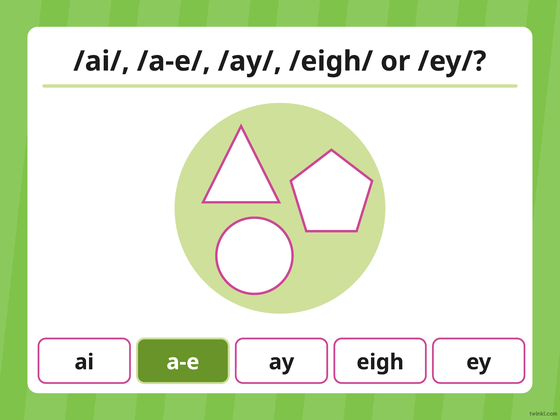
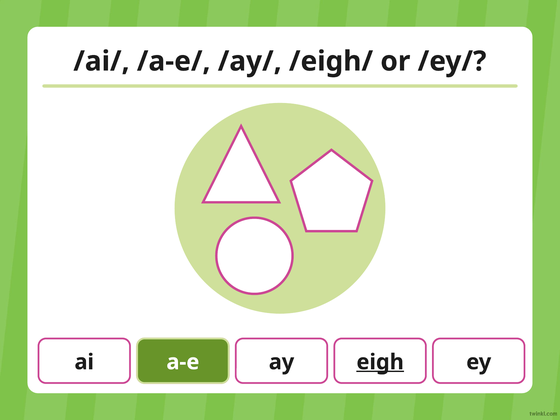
eigh underline: none -> present (380, 362)
